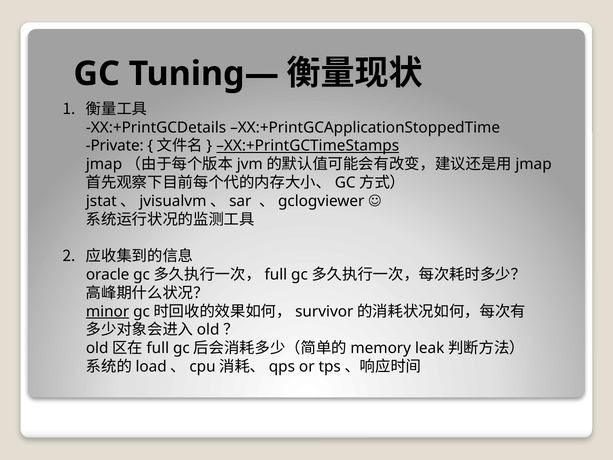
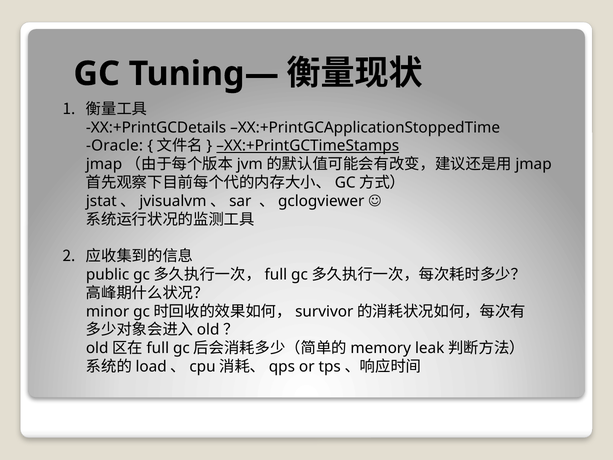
Private: Private -> Oracle (115, 146)
oracle: oracle -> public (108, 275)
minor underline: present -> none (108, 311)
